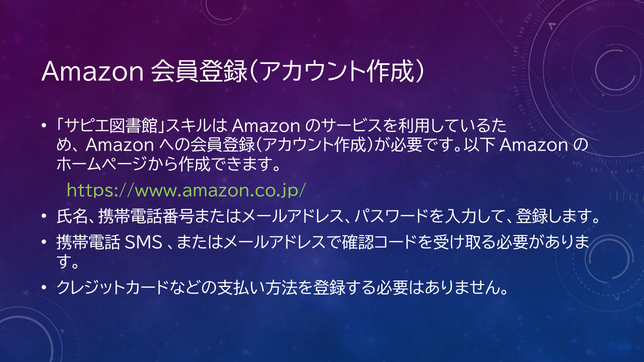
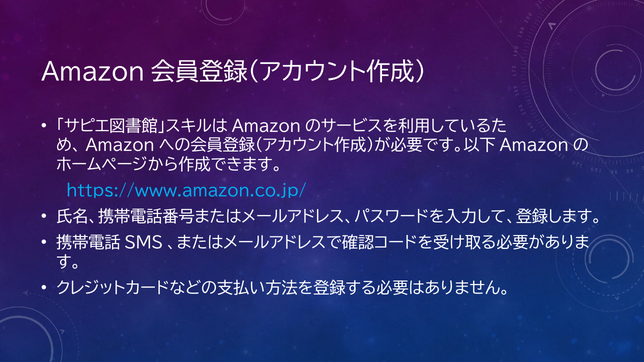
https://www.amazon.co.jp/ colour: light green -> light blue (186, 191)
